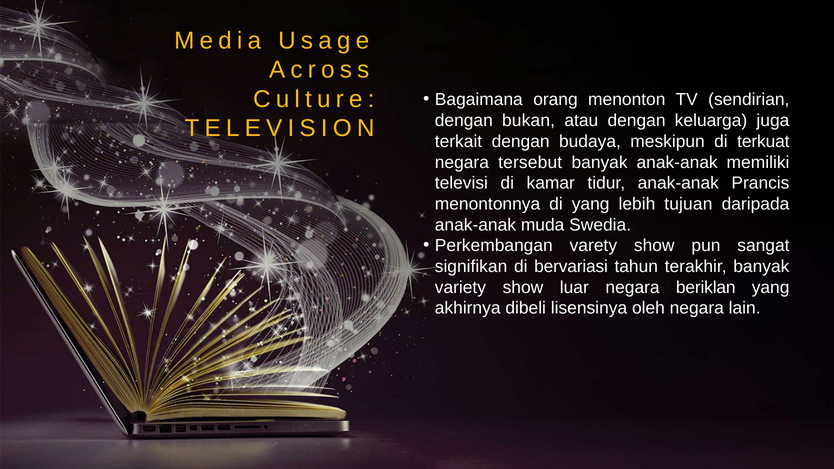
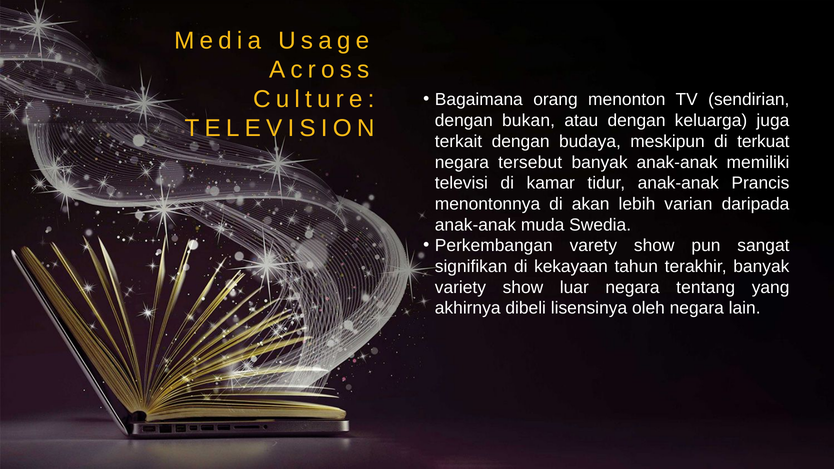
di yang: yang -> akan (591, 204)
tujuan: tujuan -> varian (688, 204)
bervariasi: bervariasi -> kekayaan (571, 267)
beriklan: beriklan -> tentang (706, 287)
